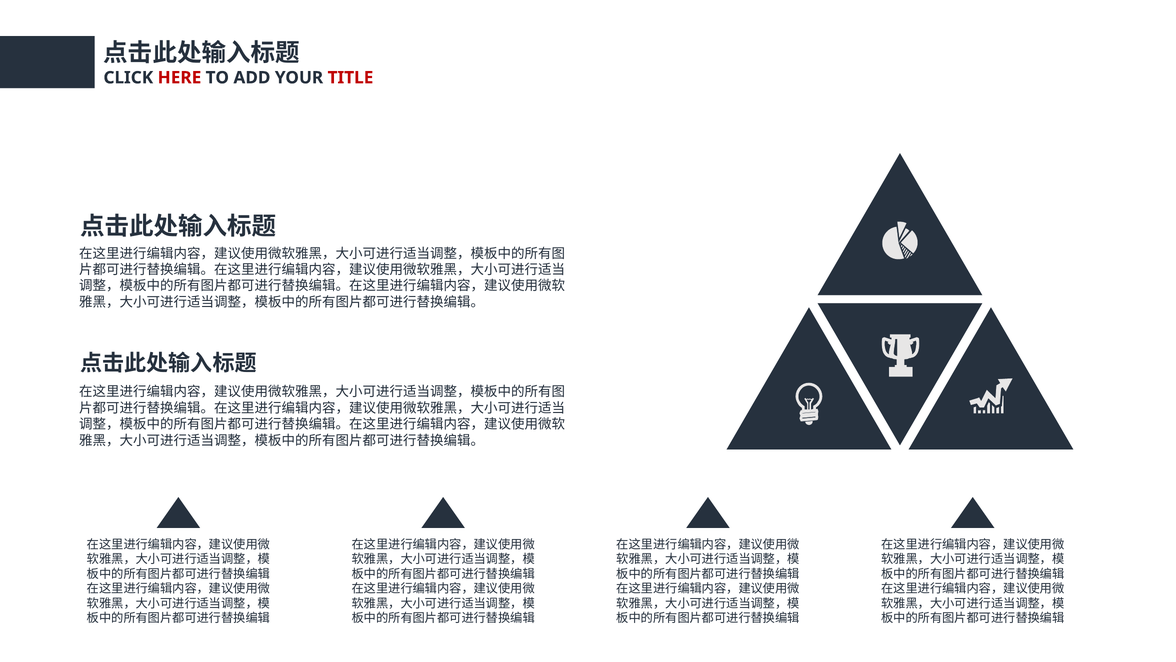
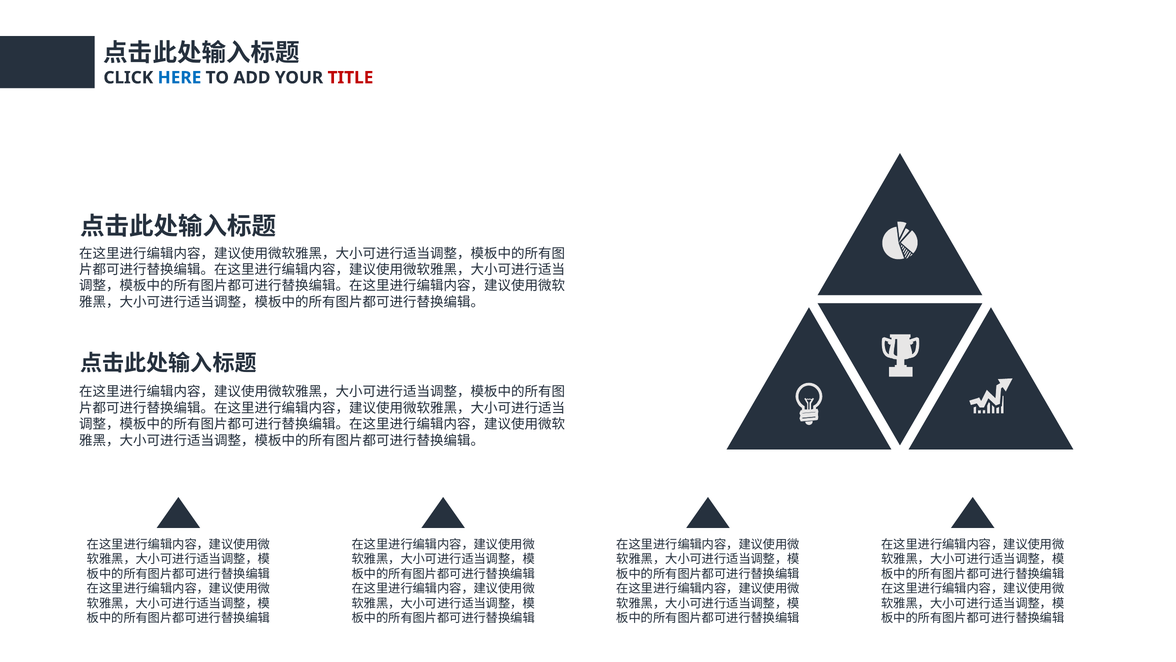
HERE colour: red -> blue (179, 78)
